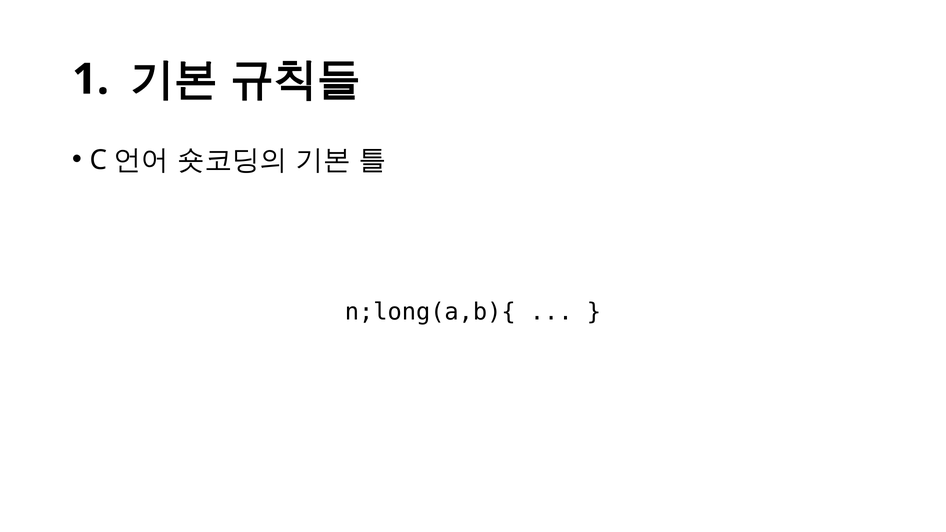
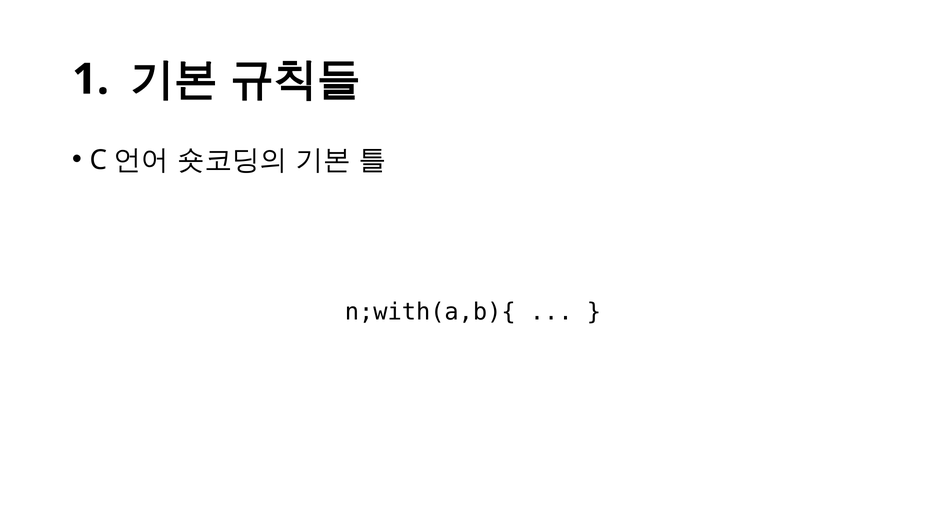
n;long(a,b){: n;long(a,b){ -> n;with(a,b){ (430, 312)
